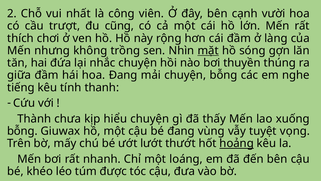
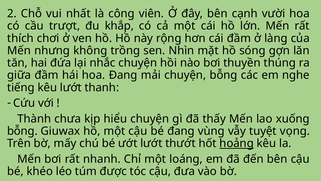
cũng: cũng -> khắp (119, 26)
mặt underline: present -> none (208, 50)
kêu tính: tính -> lướt (71, 87)
